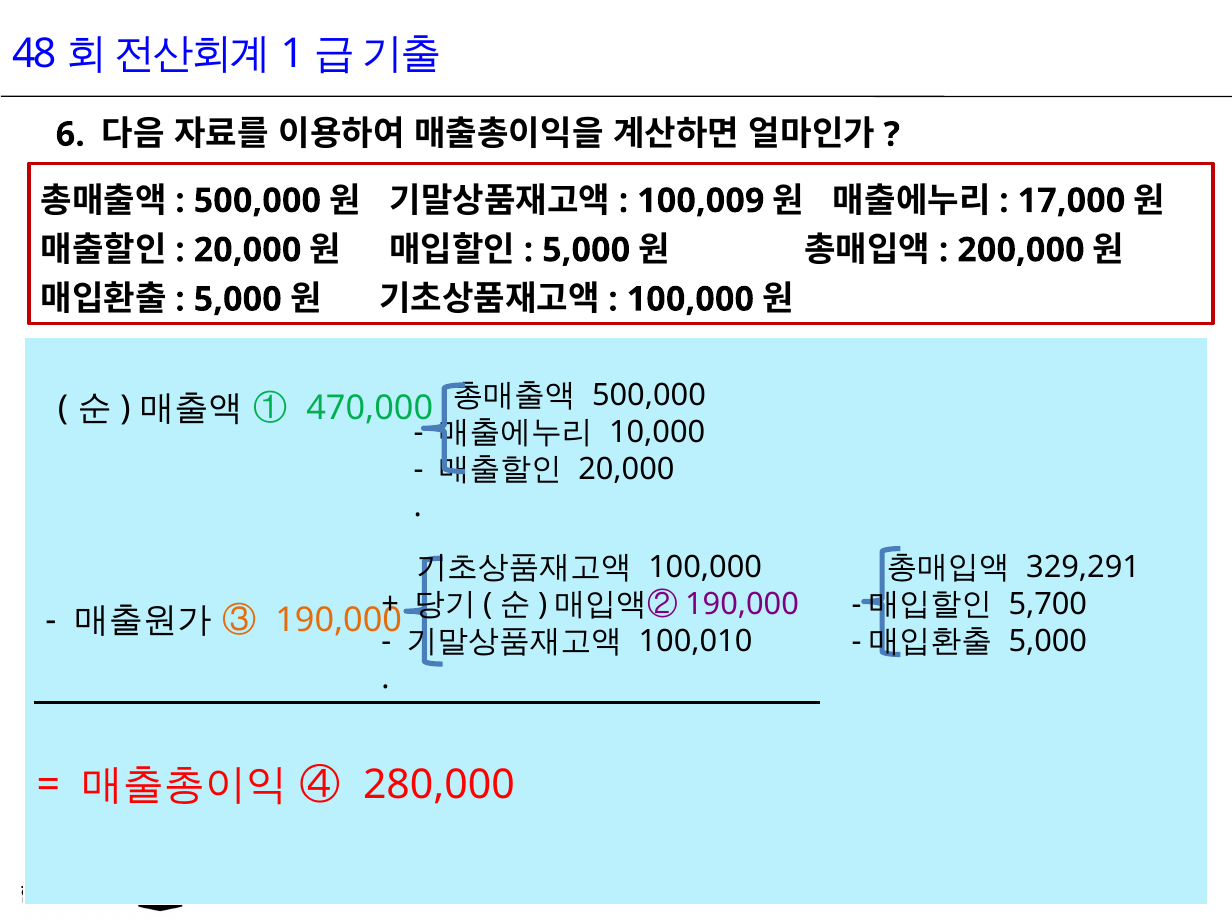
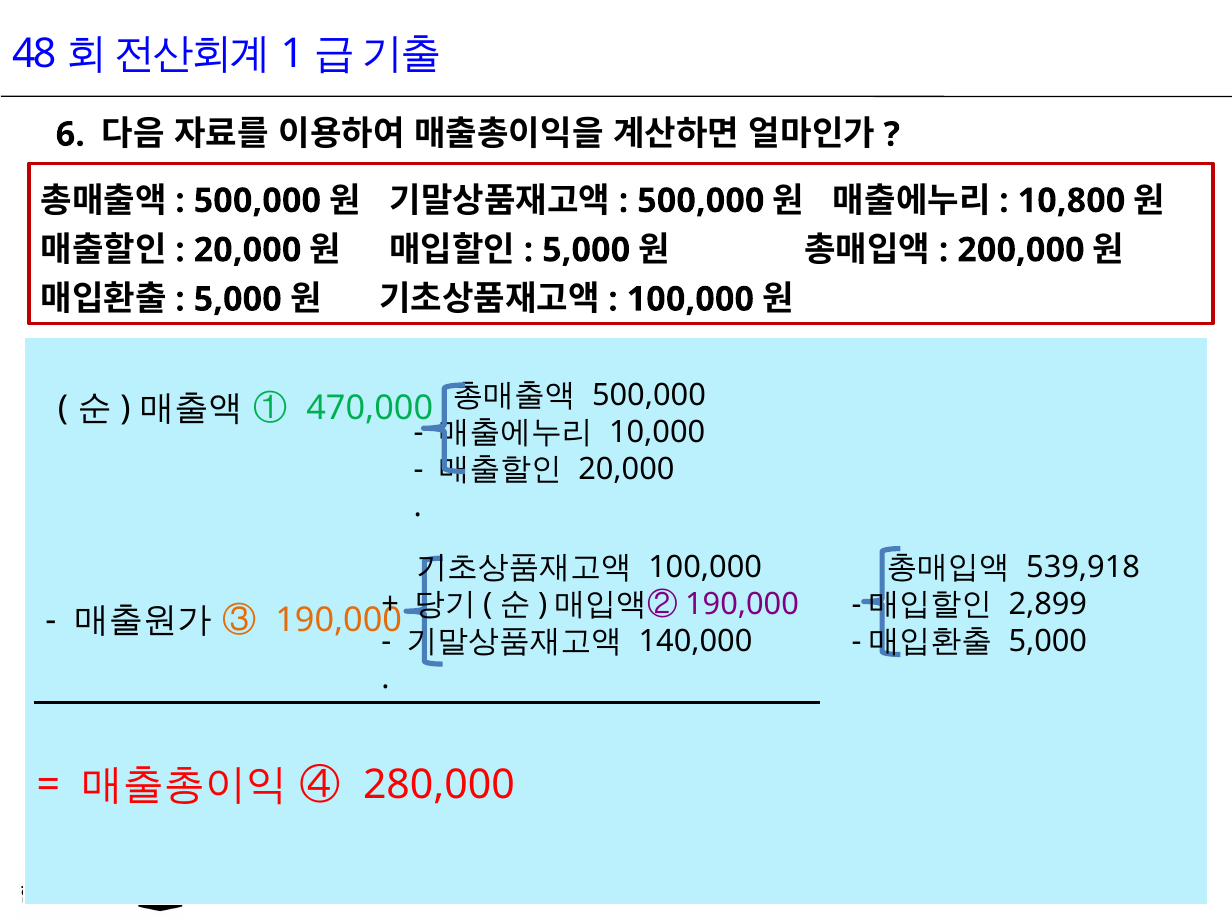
100,009: 100,009 -> 500,000 (701, 201)
17,000: 17,000 -> 10,800 (1071, 201)
329,291: 329,291 -> 539,918 (1083, 568)
5,700: 5,700 -> 2,899 (1048, 605)
100,010: 100,010 -> 140,000 (695, 641)
